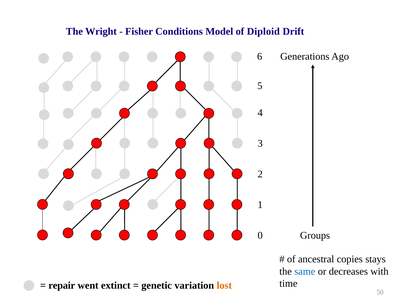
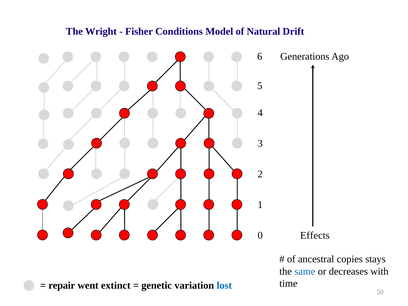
Diploid: Diploid -> Natural (263, 31)
Groups: Groups -> Effects (315, 235)
lost colour: orange -> blue (224, 285)
